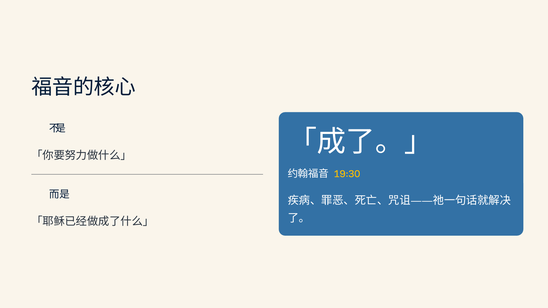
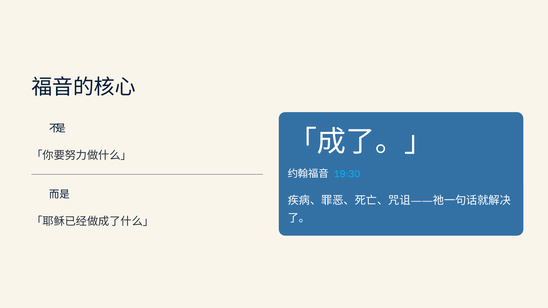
19:30 colour: yellow -> light blue (347, 174)
